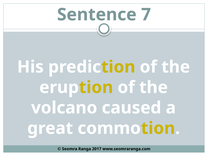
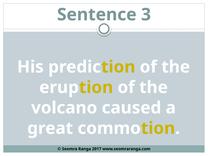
7: 7 -> 3 (146, 15)
